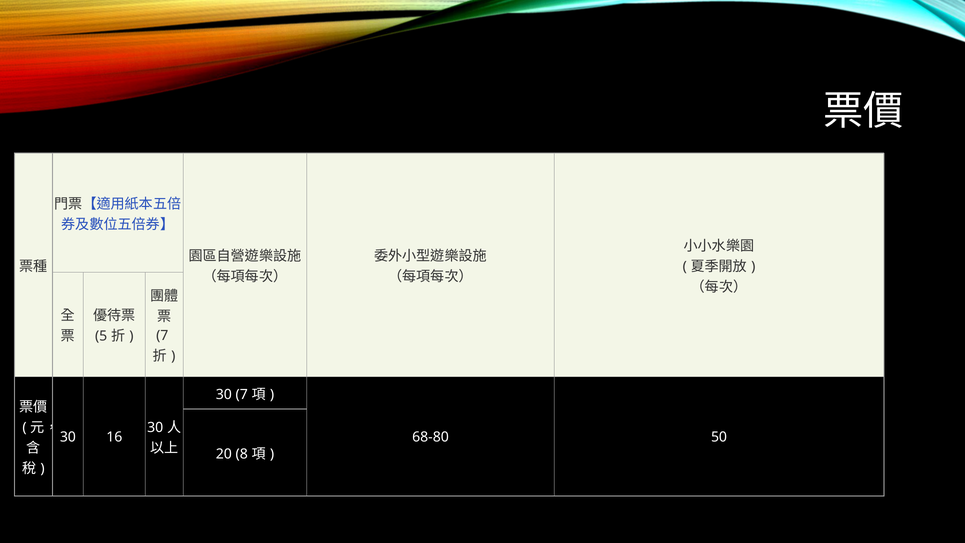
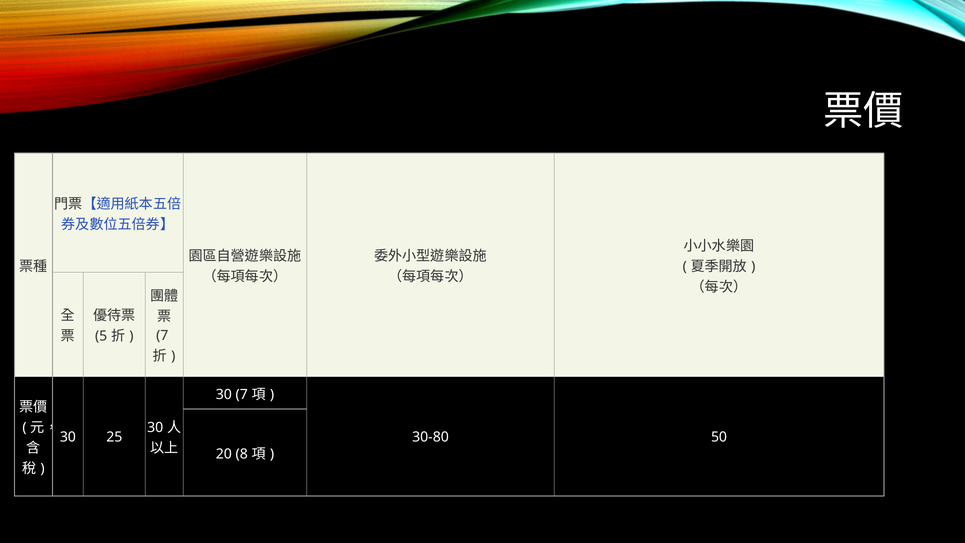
16: 16 -> 25 (114, 437)
68-80: 68-80 -> 30-80 (431, 437)
